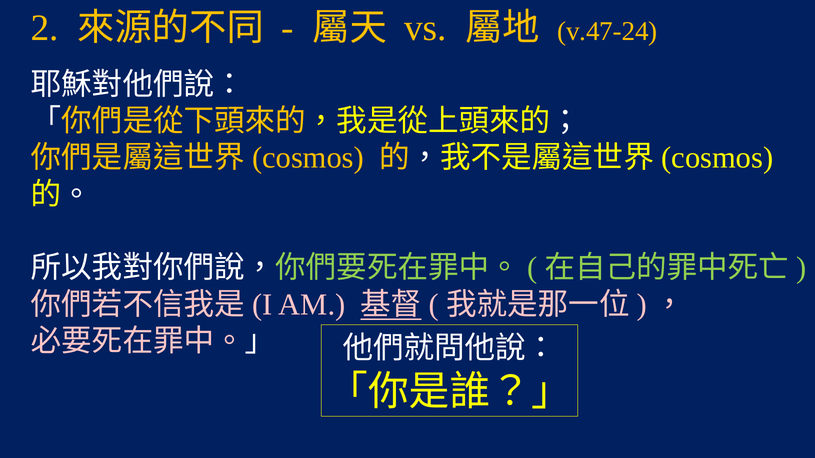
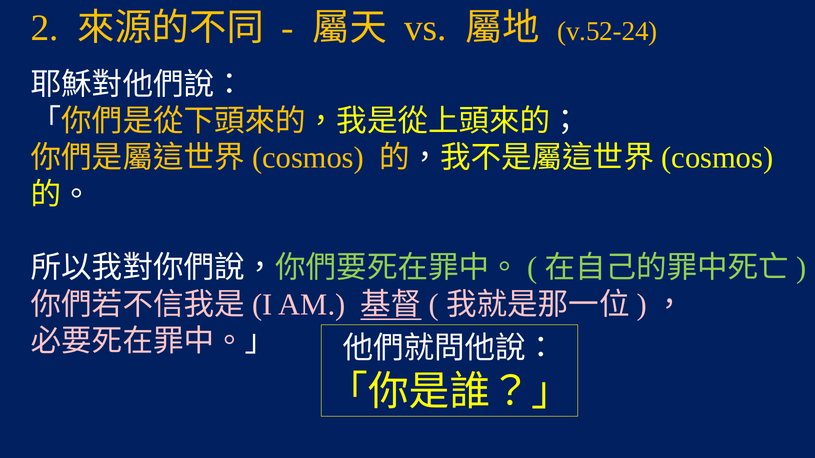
v.47-24: v.47-24 -> v.52-24 (607, 31)
